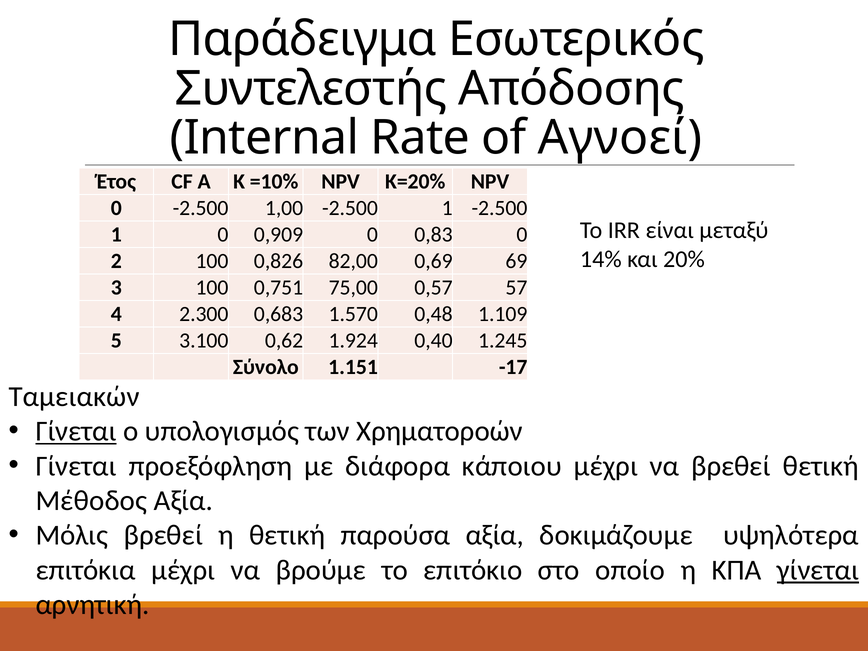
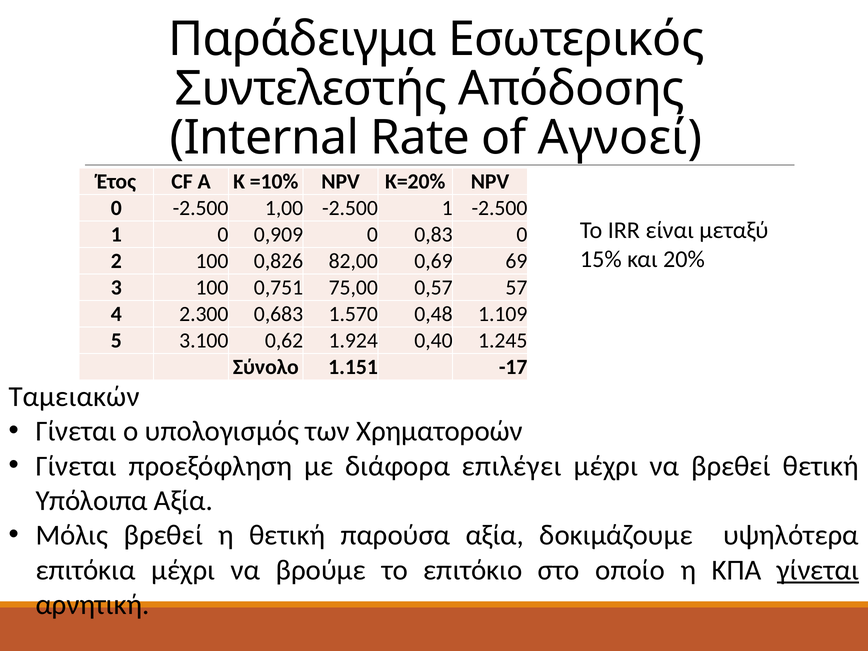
14%: 14% -> 15% (601, 259)
Γίνεται underline: present -> none (76, 431)
κάποιου: κάποιου -> επιλέγει (512, 466)
Μέθοδος: Μέθοδος -> Υπόλοιπα (92, 501)
